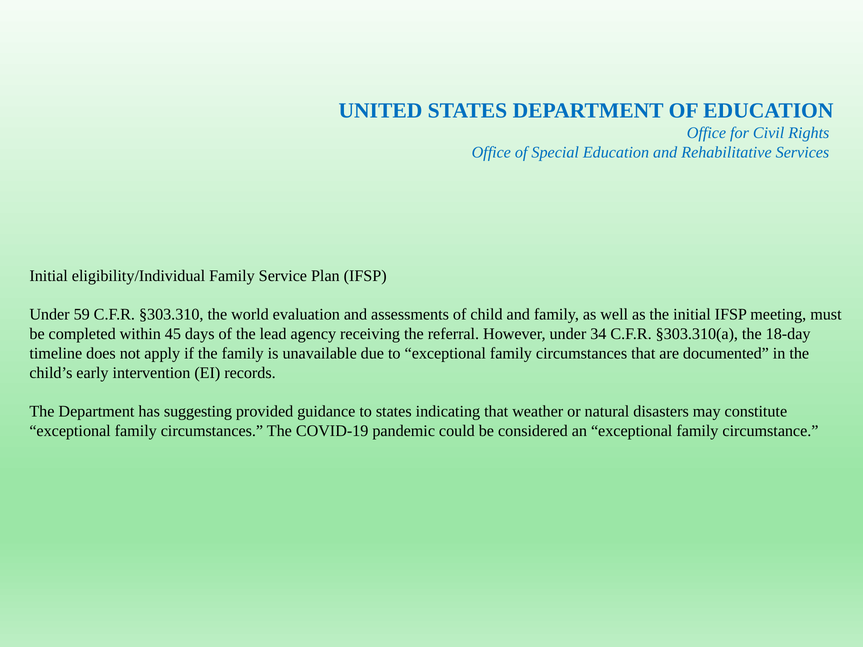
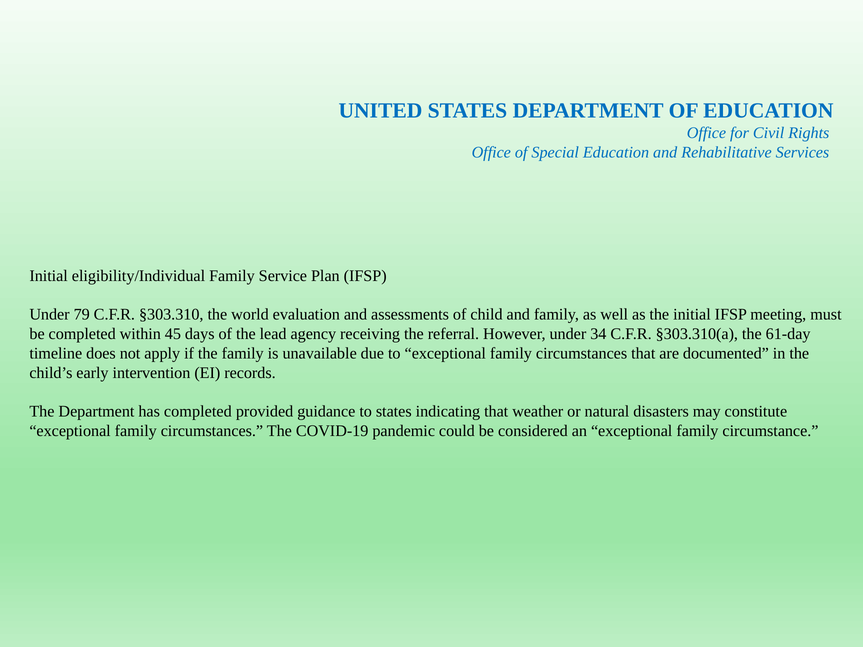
59: 59 -> 79 (82, 315)
18-day: 18-day -> 61-day (788, 334)
has suggesting: suggesting -> completed (198, 412)
